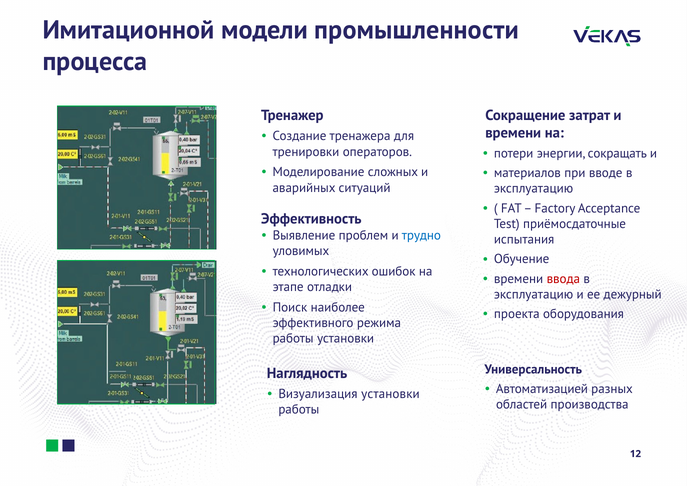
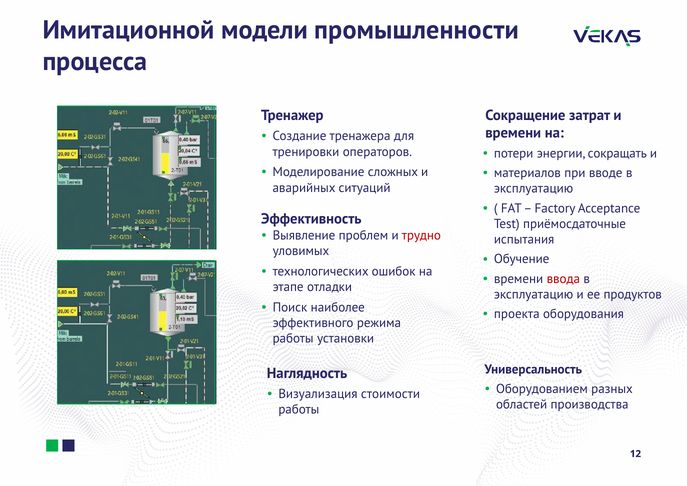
трудно colour: blue -> red (421, 235)
дежурный: дежурный -> продуктов (633, 294)
Автоматизацией: Автоматизацией -> Оборудованием (542, 389)
Визуализация установки: установки -> стоимости (391, 394)
